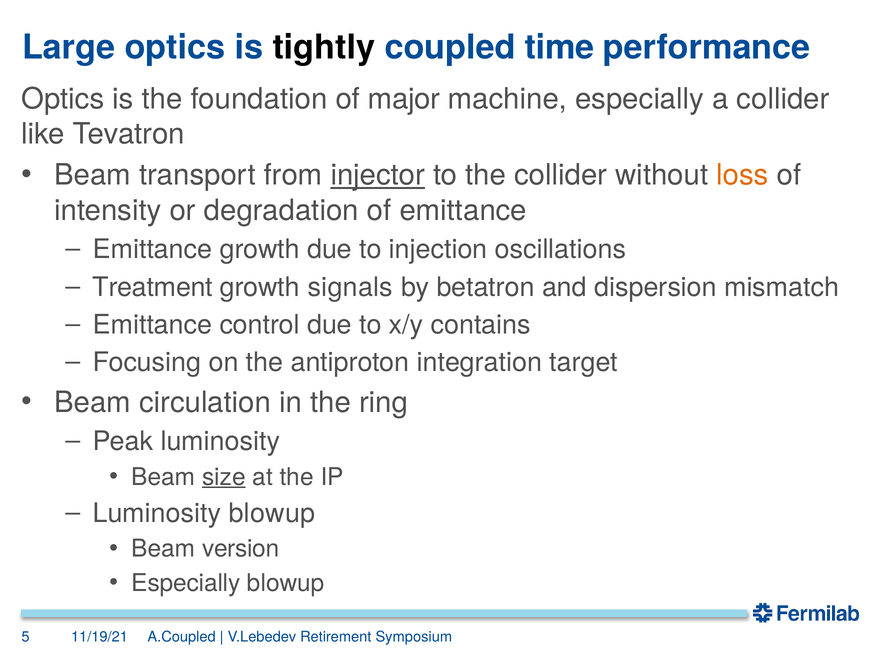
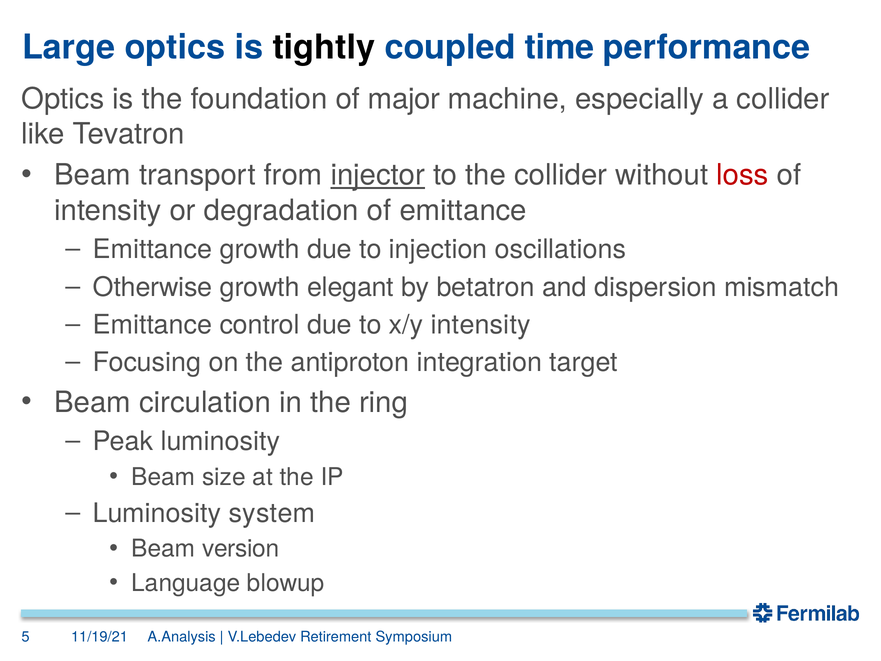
loss colour: orange -> red (742, 175)
Treatment: Treatment -> Otherwise (153, 287)
signals: signals -> elegant (351, 287)
x/y contains: contains -> intensity (481, 325)
size underline: present -> none (224, 477)
Luminosity blowup: blowup -> system (272, 513)
Especially: Especially -> Language (186, 583)
A.Coupled: A.Coupled -> A.Analysis (182, 636)
